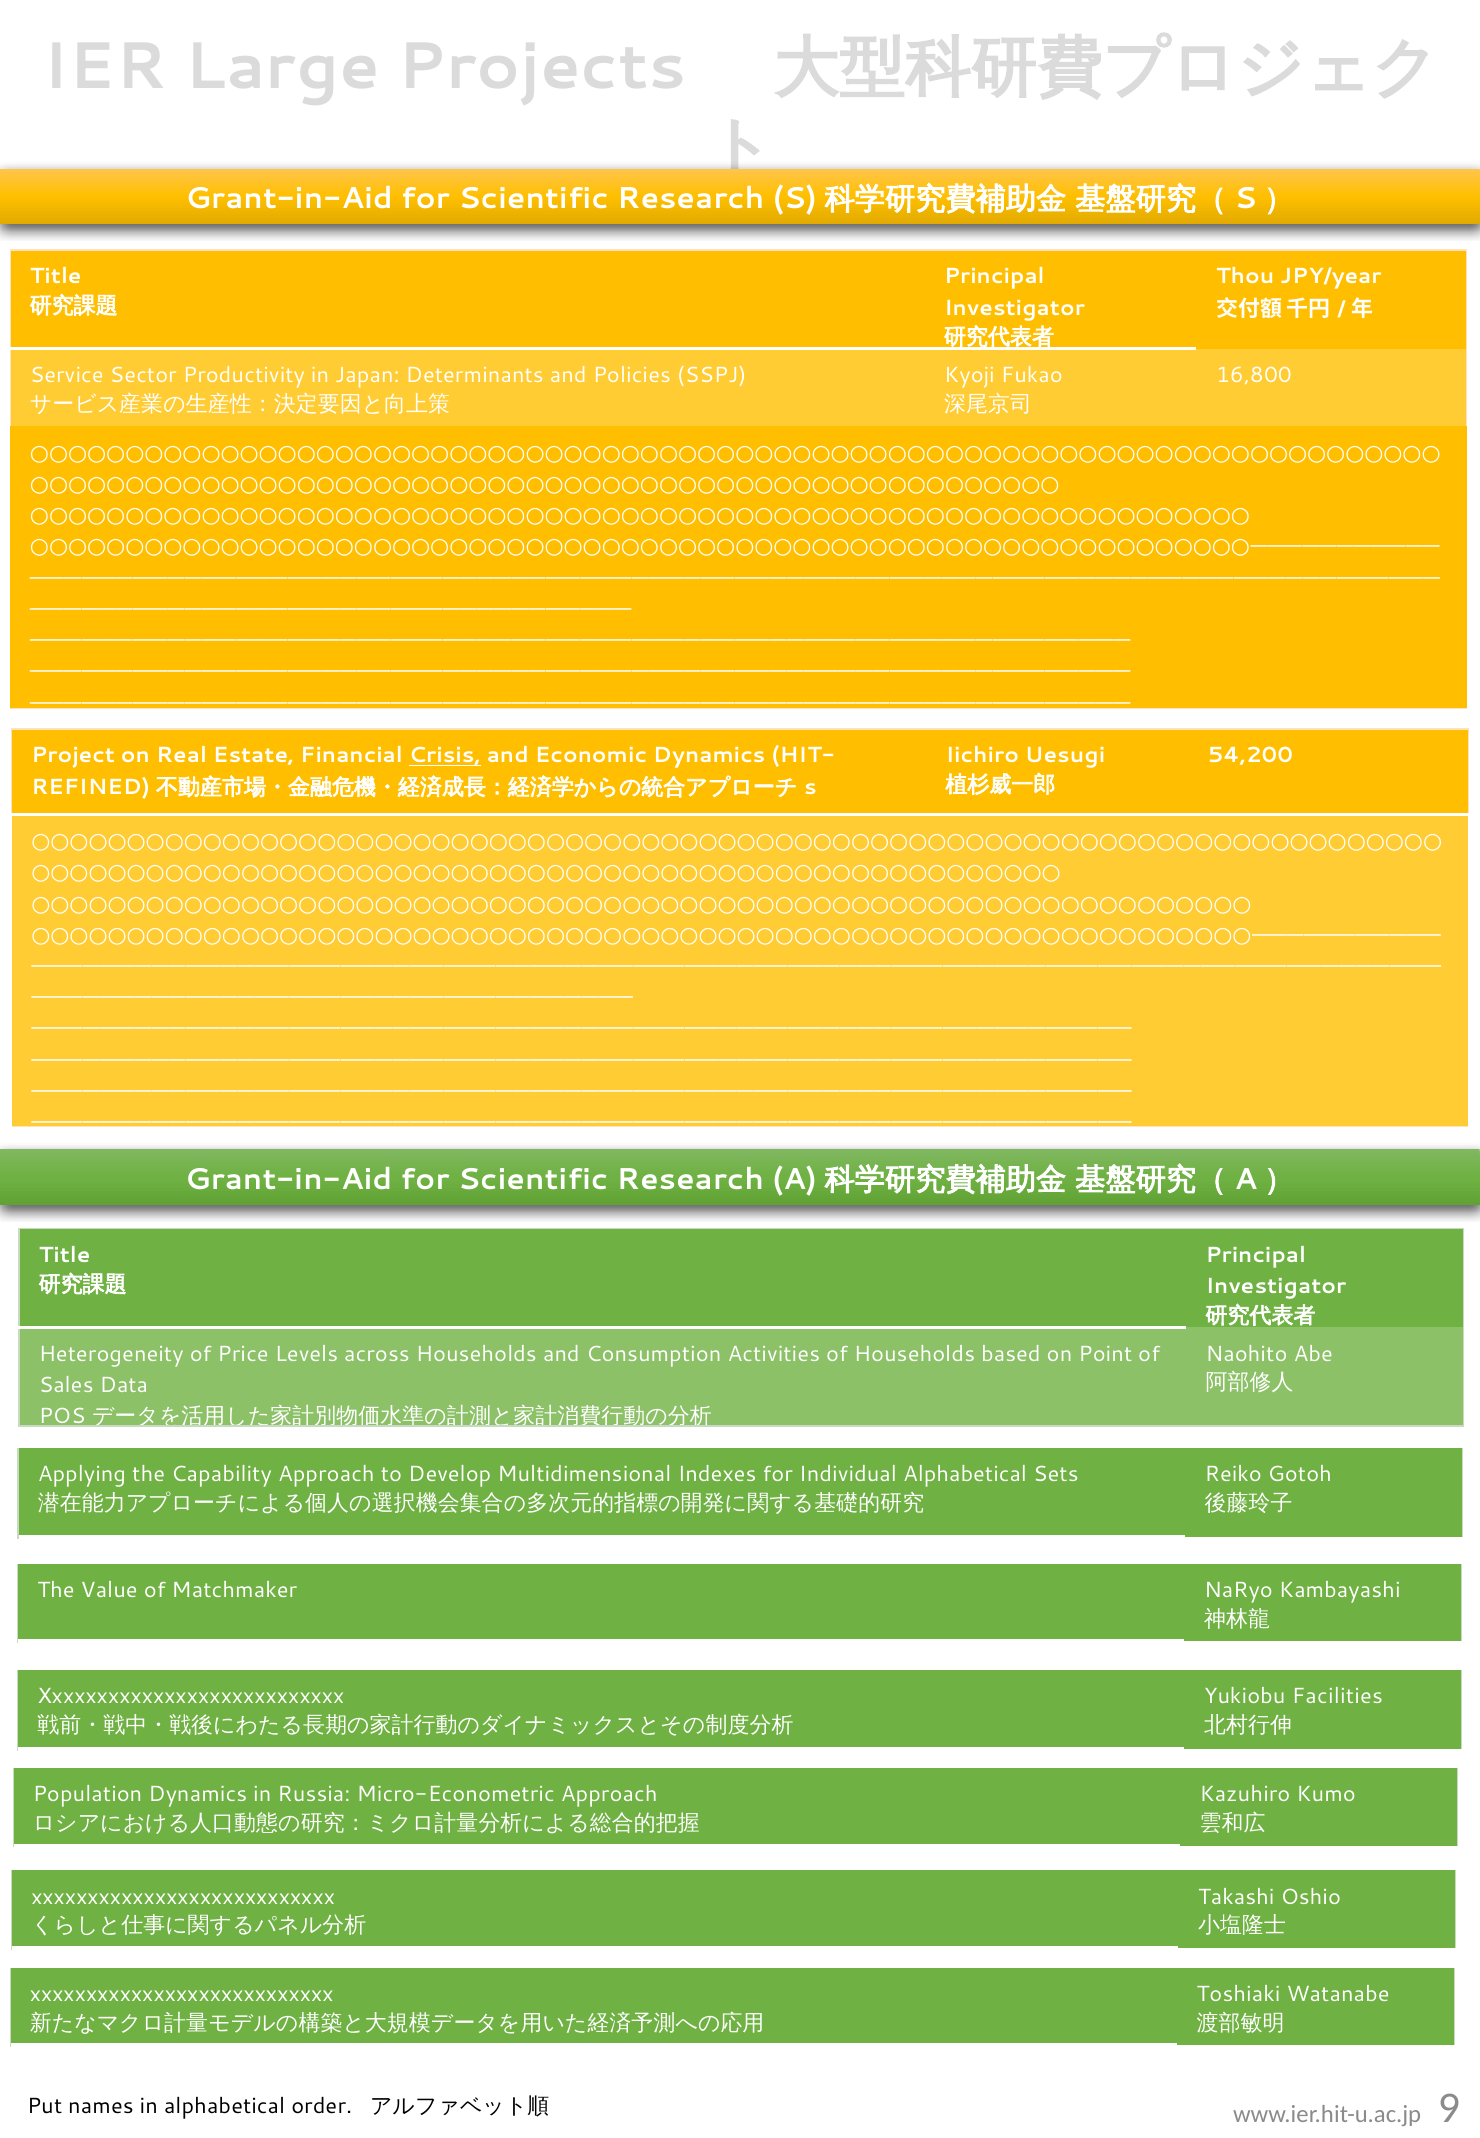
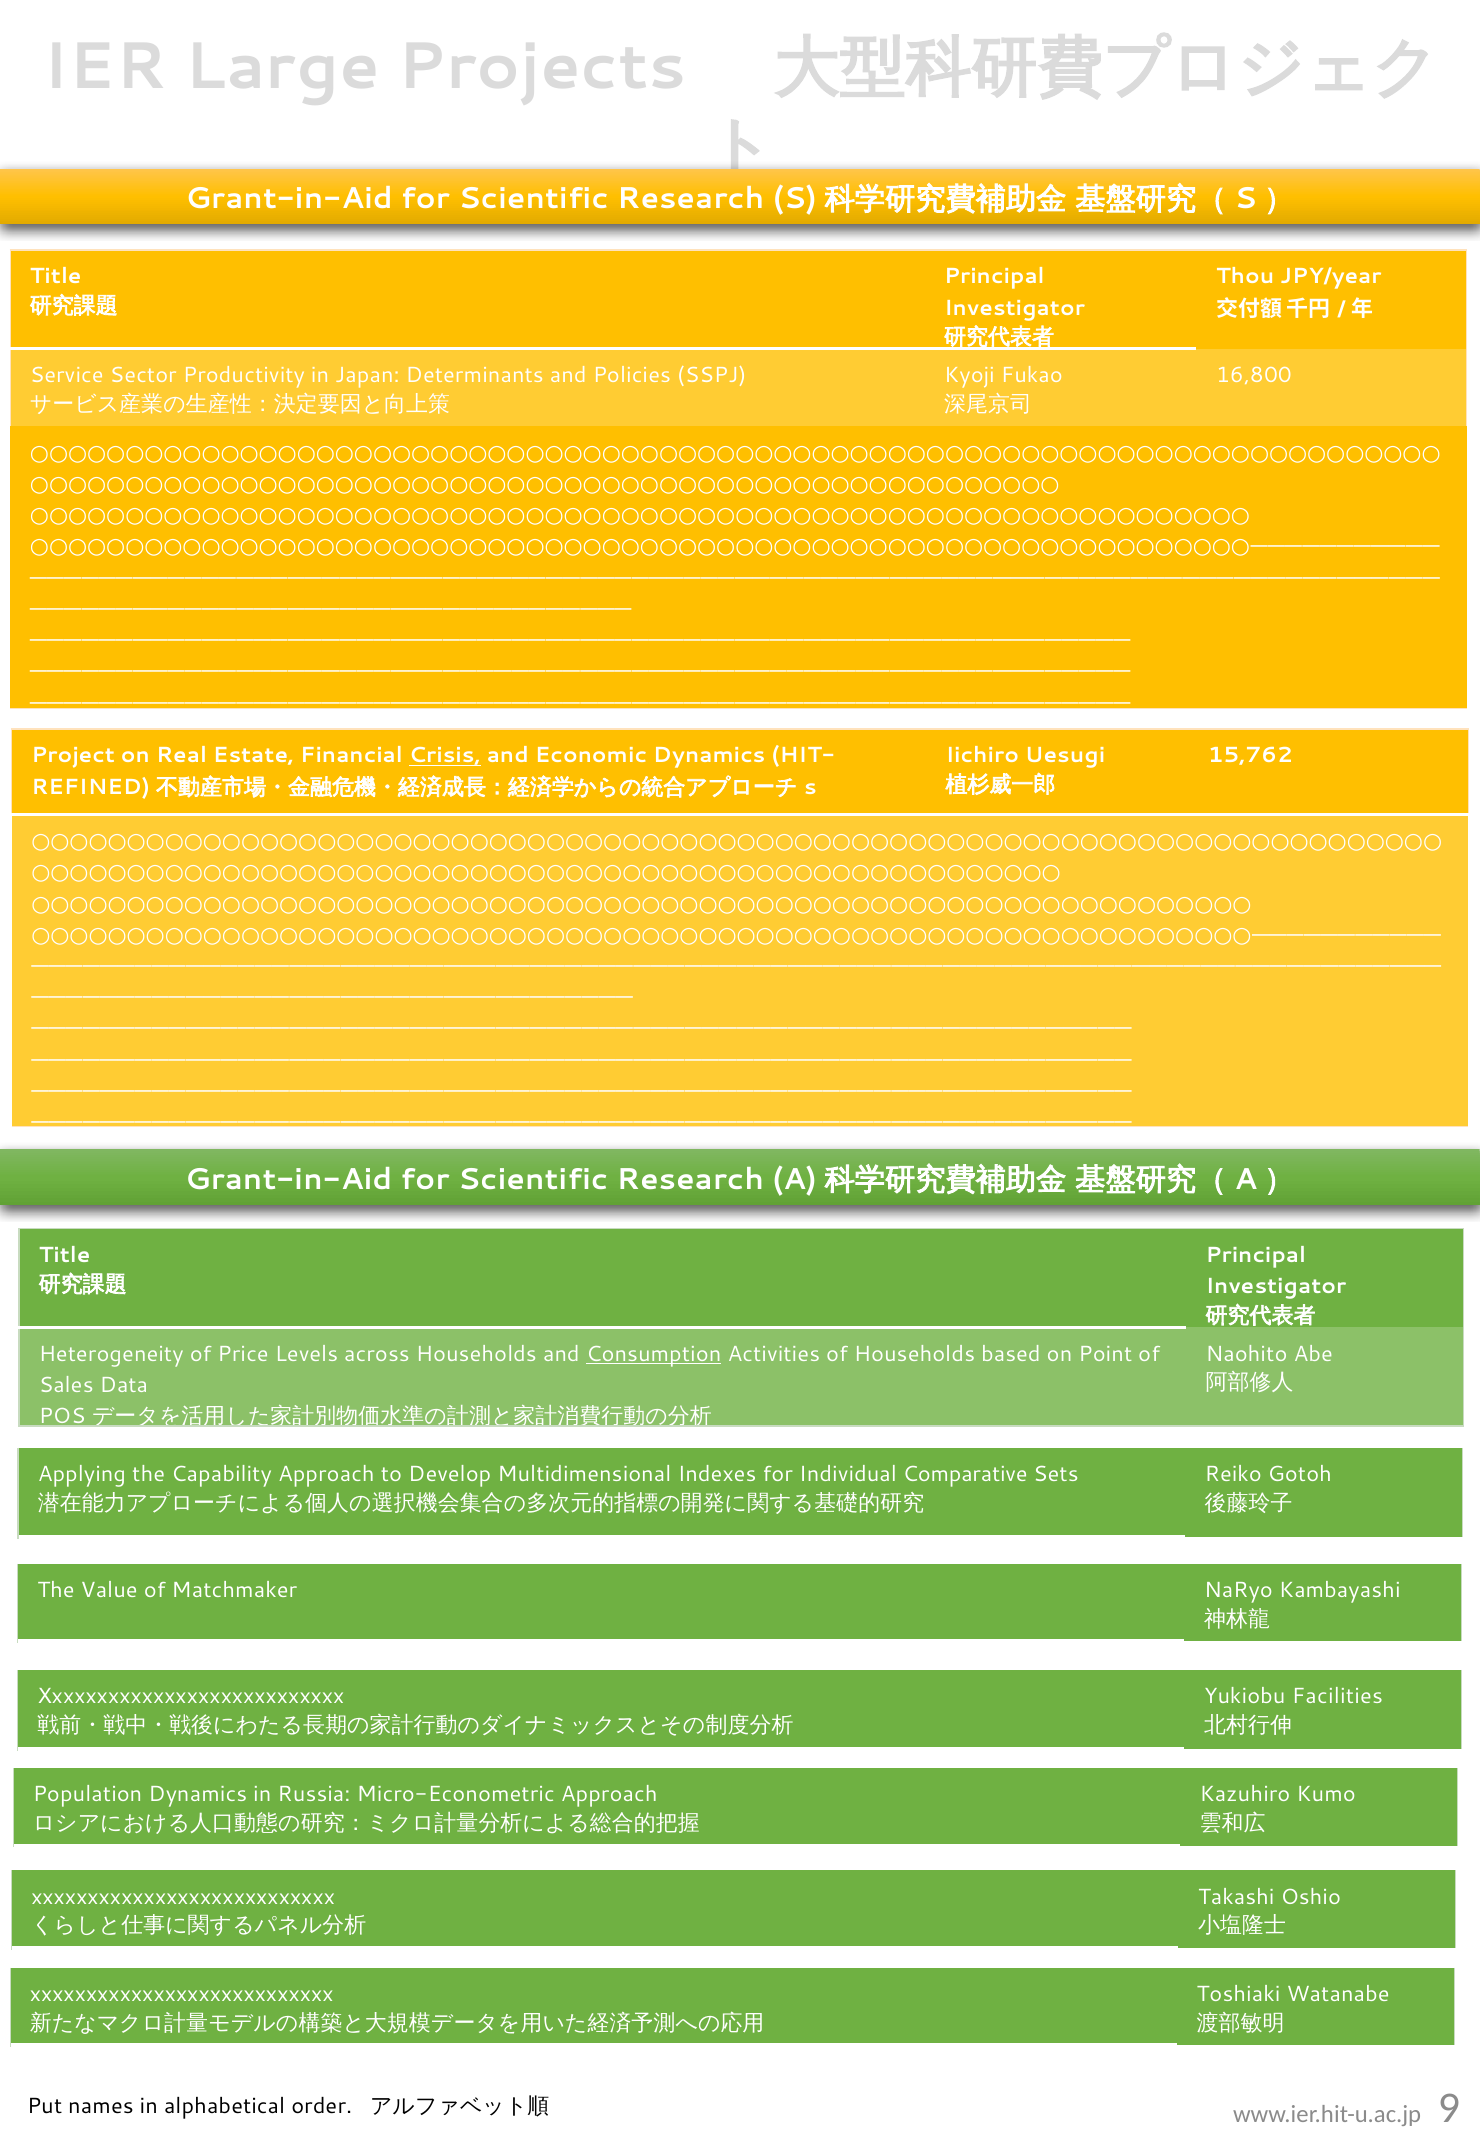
54,200: 54,200 -> 15,762 (1250, 756)
Consumption underline: none -> present (654, 1354)
Individual Alphabetical: Alphabetical -> Comparative (965, 1474)
